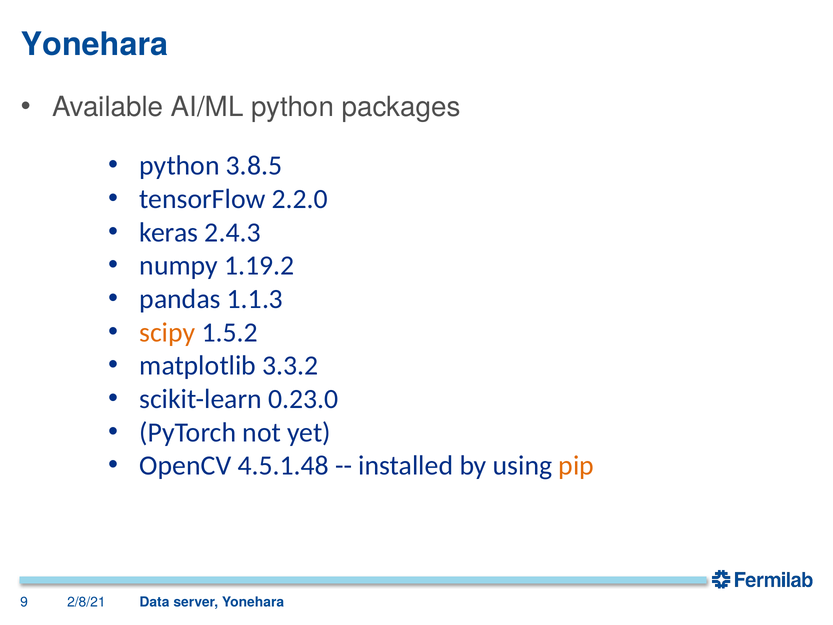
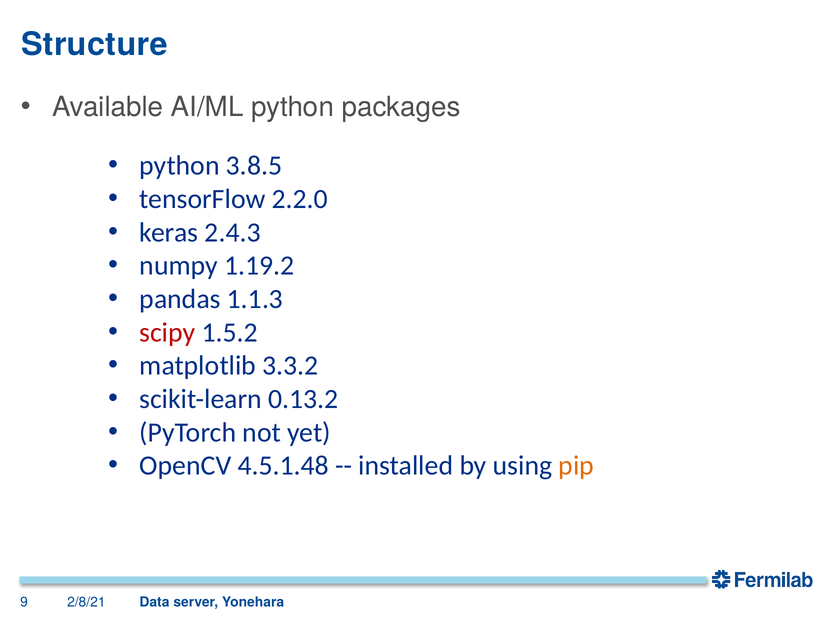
Yonehara: Yonehara -> Structure (94, 45)
scipy colour: orange -> red (167, 332)
0.23.0: 0.23.0 -> 0.13.2 (303, 399)
